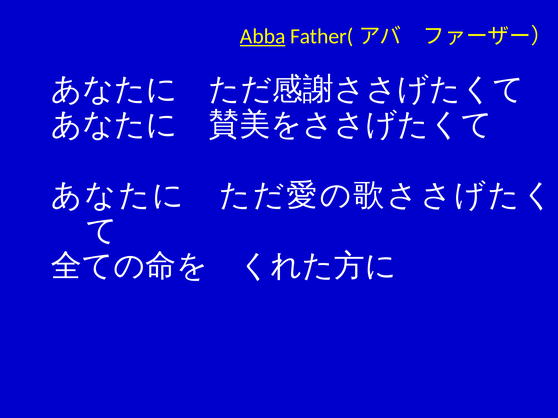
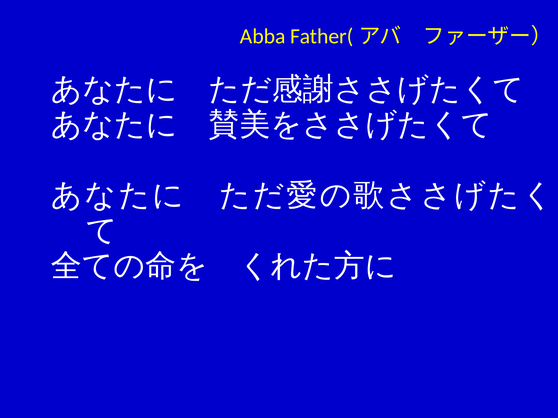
Abba underline: present -> none (263, 36)
